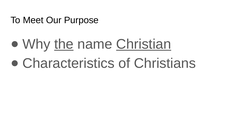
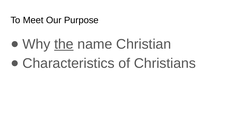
Christian underline: present -> none (144, 44)
